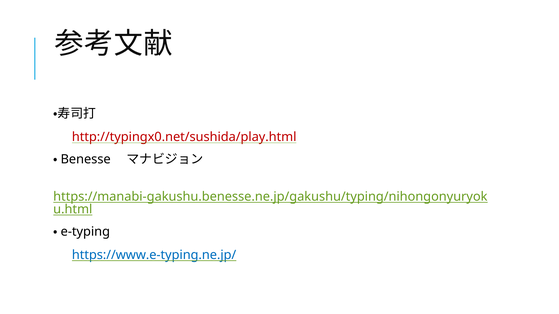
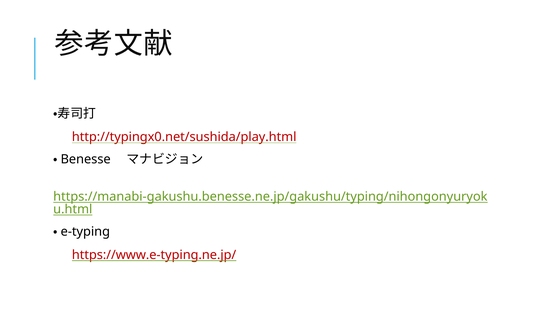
https://www.e-typing.ne.jp/ colour: blue -> red (154, 255)
